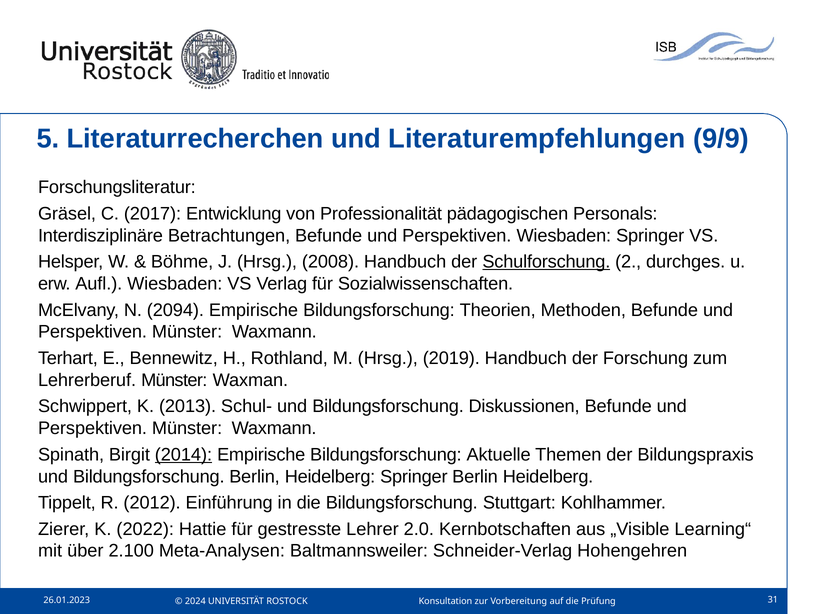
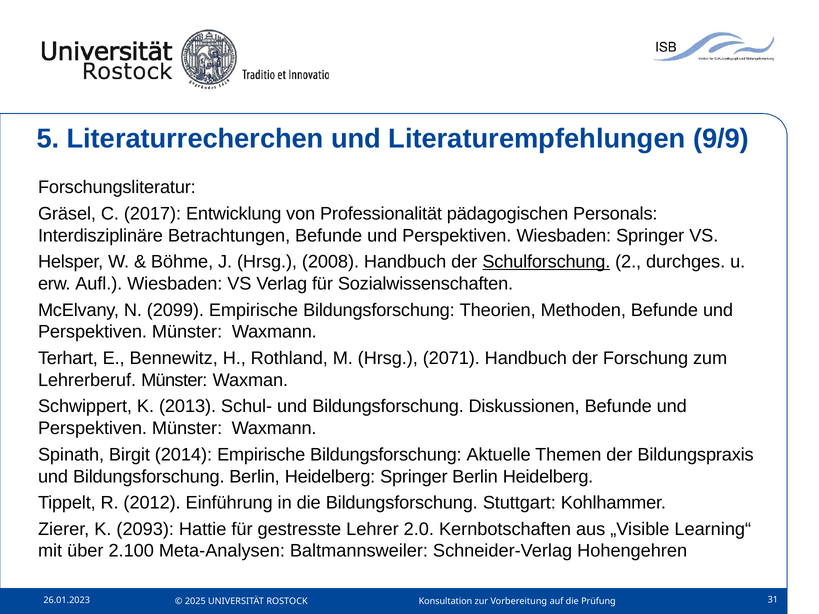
2094: 2094 -> 2099 (175, 310)
2019: 2019 -> 2071 (451, 358)
2014 underline: present -> none (183, 455)
2022: 2022 -> 2093 (145, 529)
2024: 2024 -> 2025 (195, 602)
